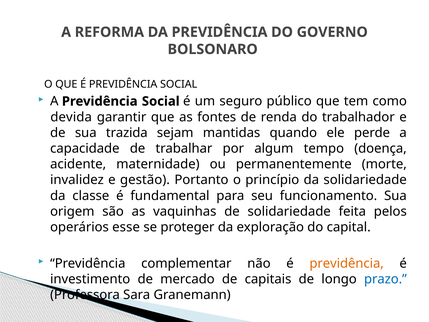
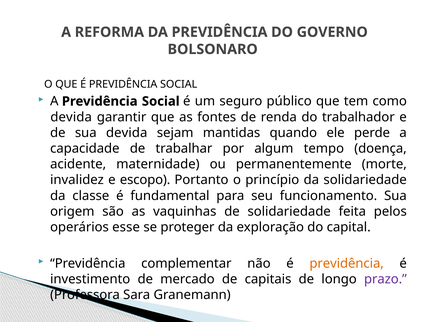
sua trazida: trazida -> devida (127, 133)
gestão: gestão -> escopo (145, 180)
prazo colour: blue -> purple (385, 279)
